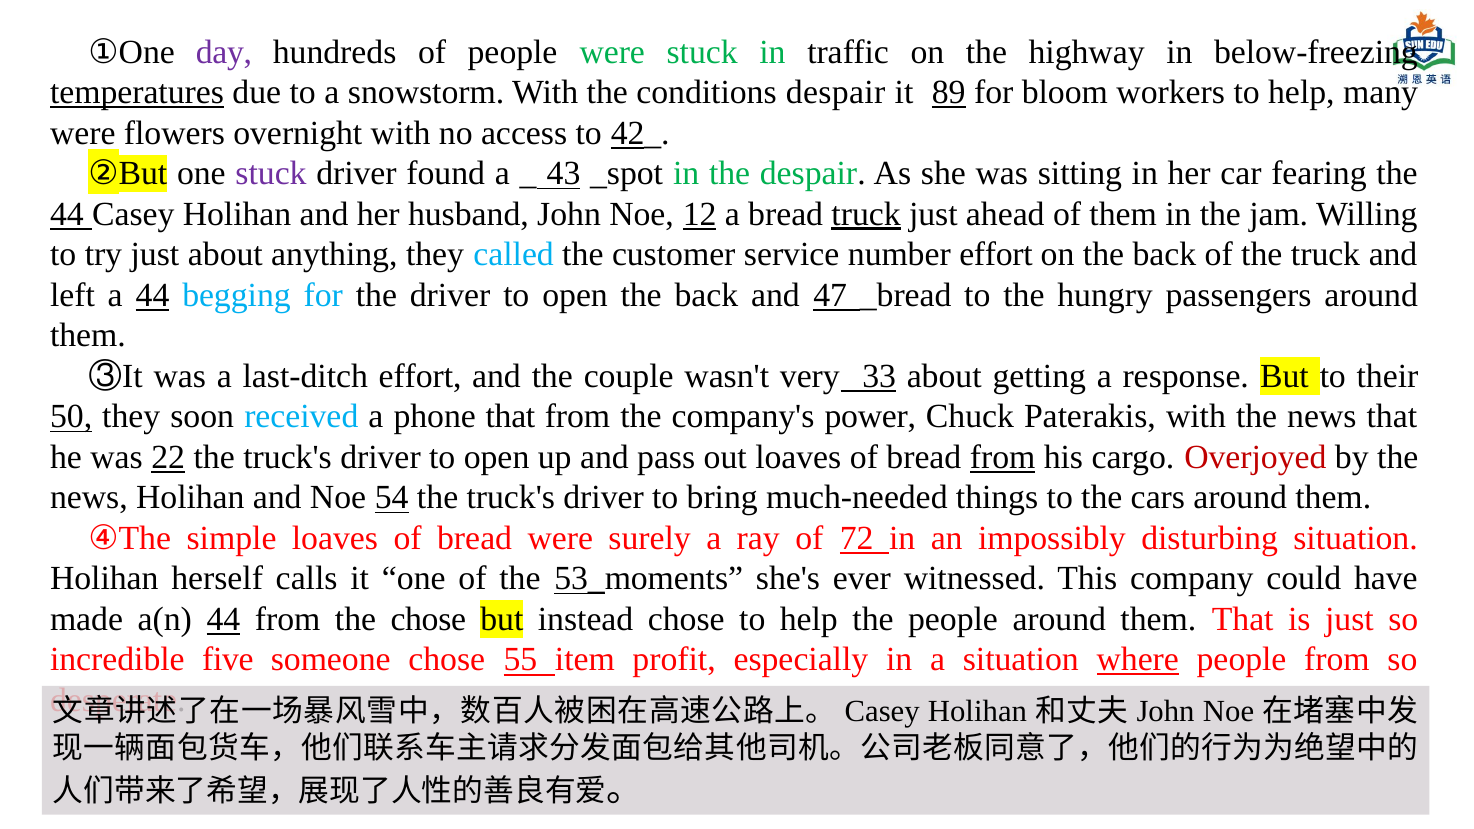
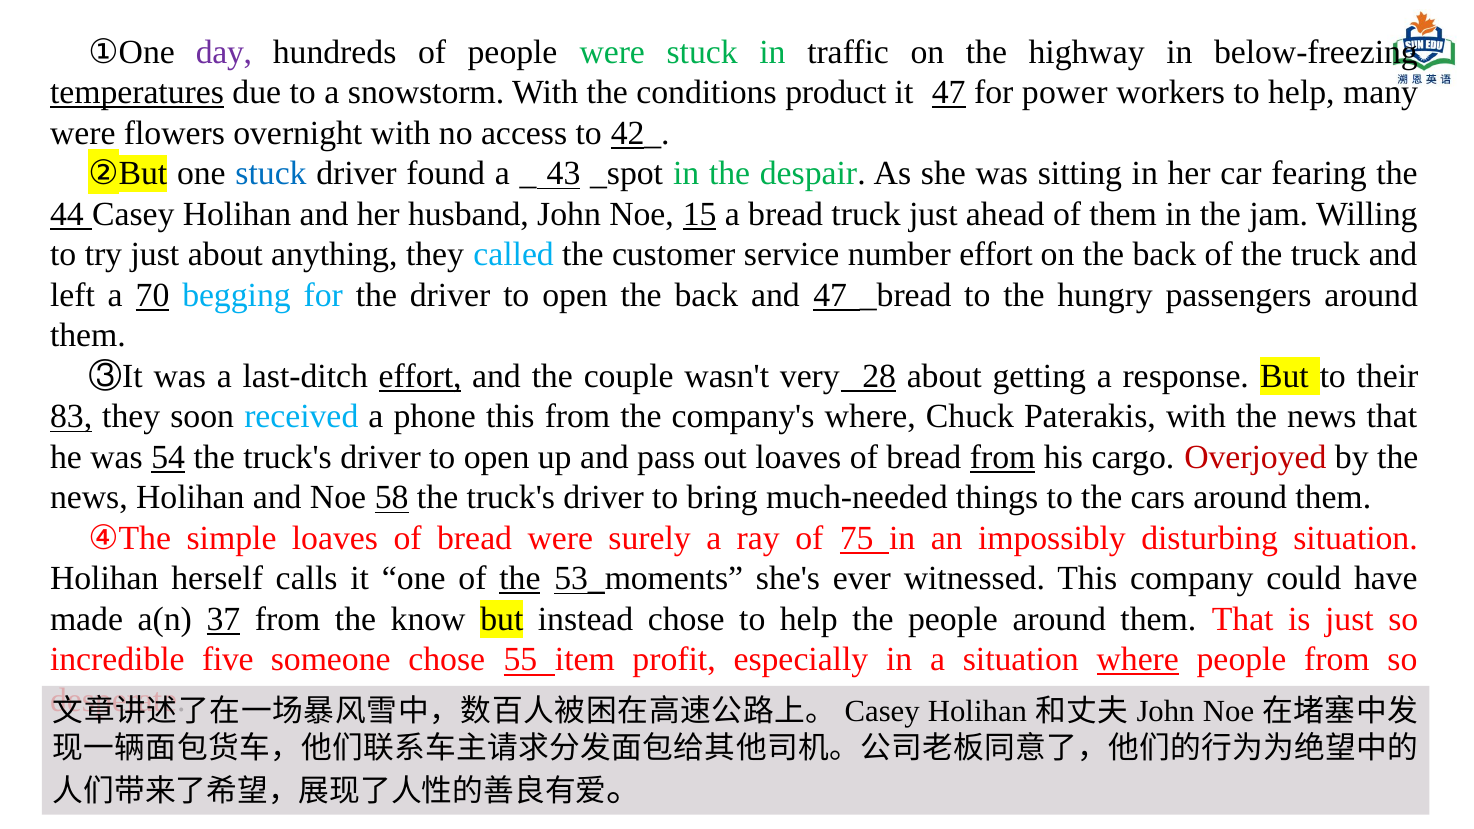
conditions despair: despair -> product (836, 92)
it 89: 89 -> 47 (949, 92)
bloom: bloom -> power (1065, 92)
stuck colour: purple -> blue (271, 173)
12: 12 -> 15 (700, 214)
truck underline: present -> none (866, 214)
a 44: 44 -> 70 (153, 295)
effort underline: none -> present (420, 376)
33: 33 -> 28 (879, 376)
50: 50 -> 83 (71, 417)
phone that: that -> this (510, 417)
company's power: power -> where (870, 417)
22: 22 -> 54 (168, 457)
54: 54 -> 58 (392, 498)
72: 72 -> 75 (857, 538)
the underline: none -> present (520, 579)
a(n 44: 44 -> 37 (223, 619)
the chose: chose -> know (428, 619)
